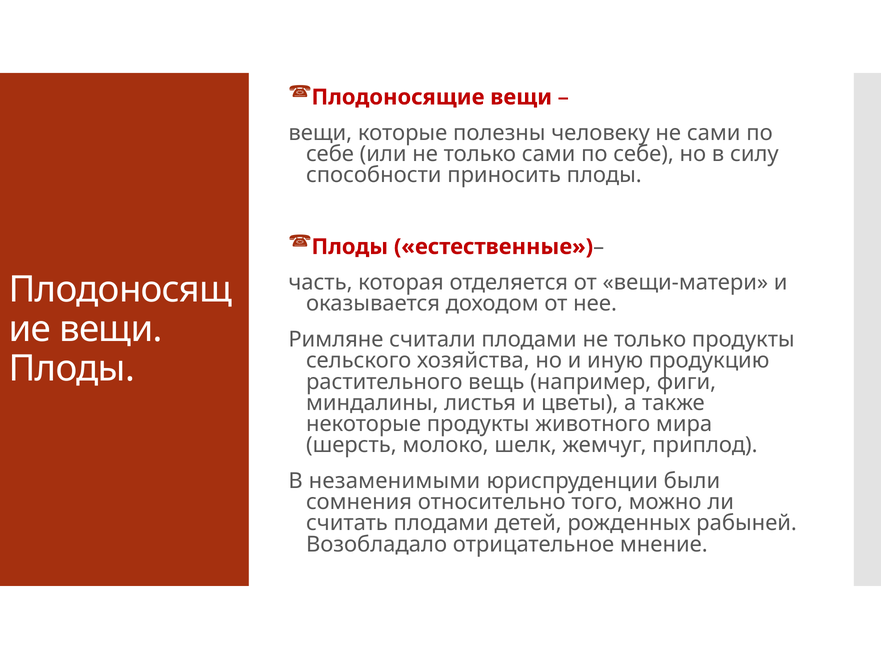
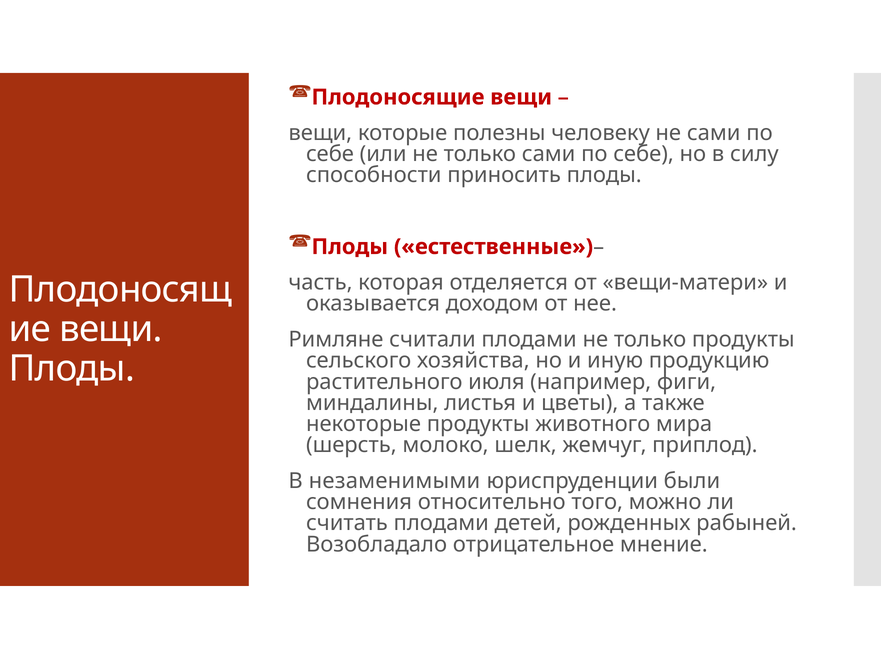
вещь: вещь -> июля (496, 382)
